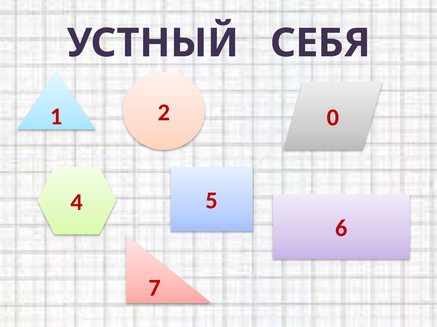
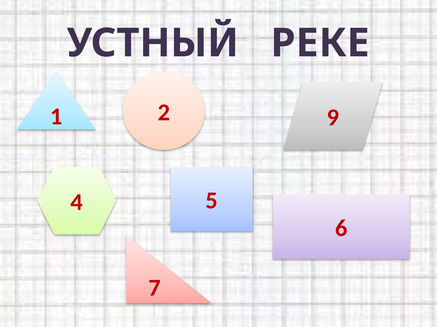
СЕБЯ: СЕБЯ -> РЕКЕ (320, 43)
0: 0 -> 9 (333, 118)
